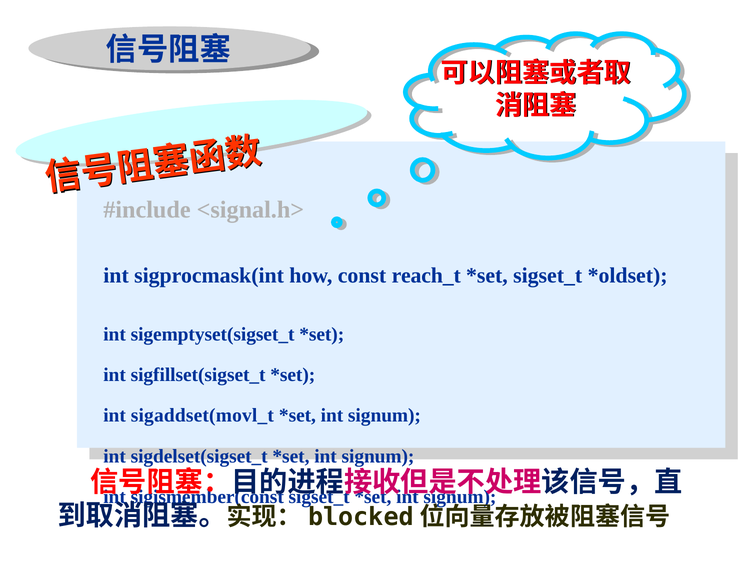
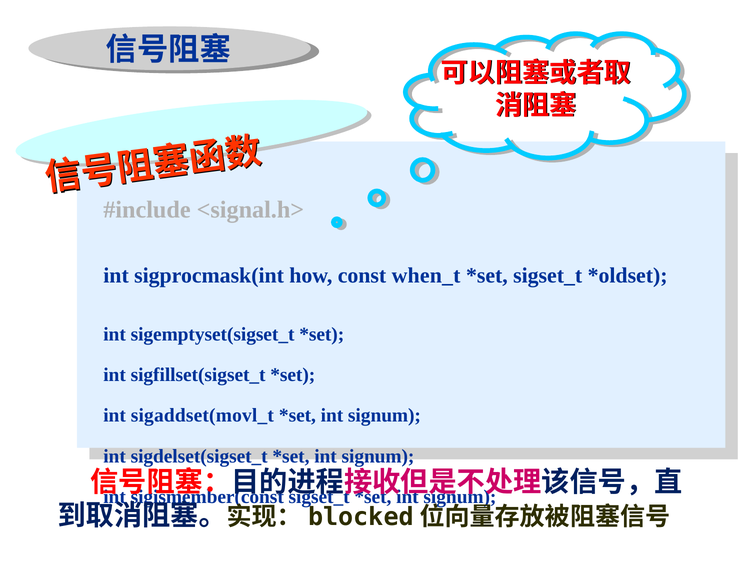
reach_t: reach_t -> when_t (426, 276)
